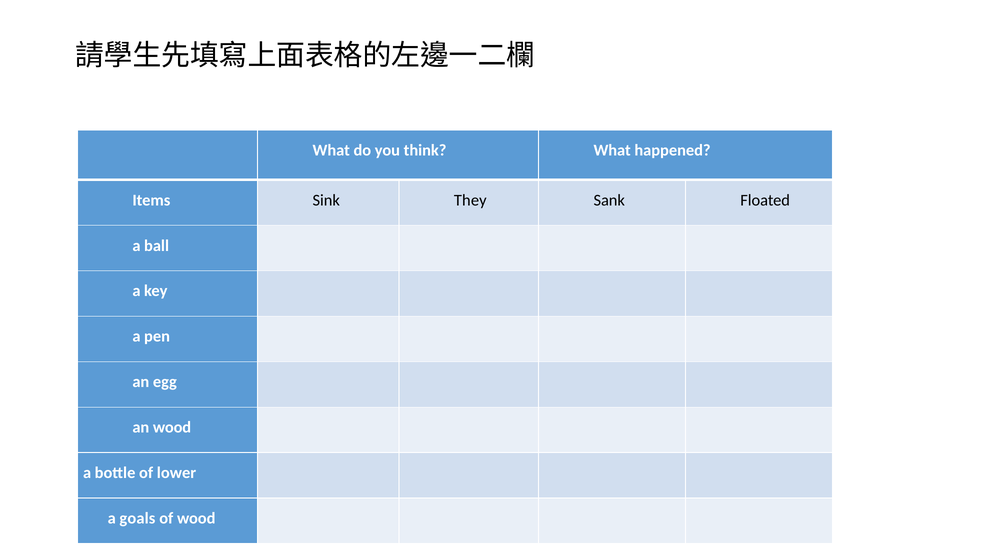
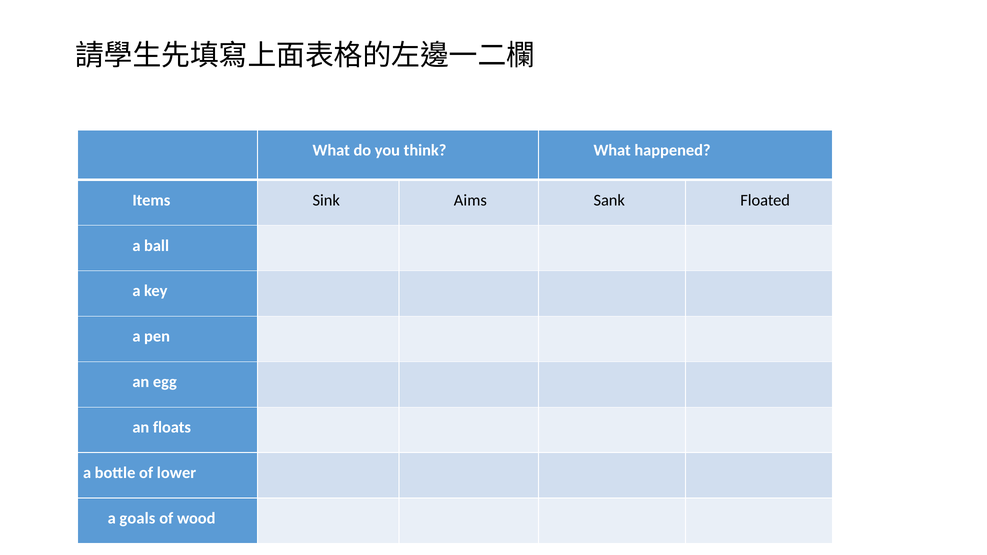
They: They -> Aims (470, 200)
an wood: wood -> floats (172, 428)
